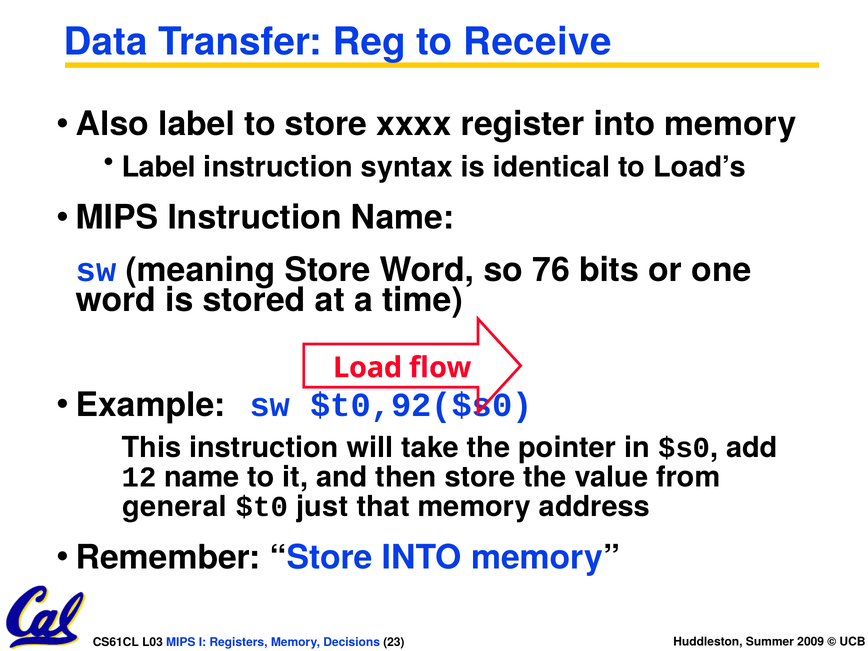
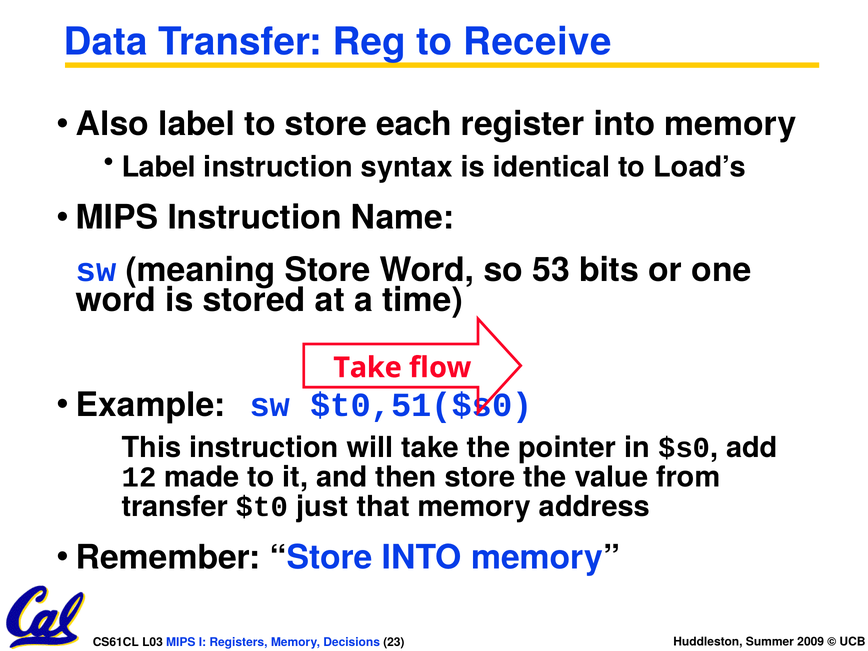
xxxx: xxxx -> each (414, 124)
76: 76 -> 53 (551, 270)
Load: Load -> Take (368, 368)
$t0,92($s0: $t0,92($s0 -> $t0,51($s0 (421, 405)
12 name: name -> made (202, 477)
general: general -> transfer (175, 507)
